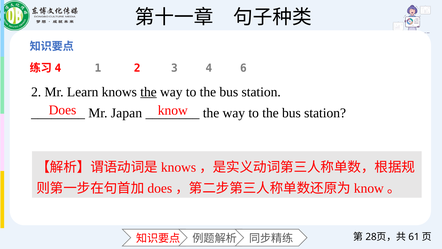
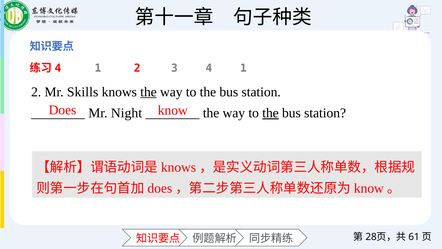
4 6: 6 -> 1 (243, 68)
Learn: Learn -> Skills (83, 92)
Japan: Japan -> Night (126, 113)
the underline: none -> present (271, 113)
